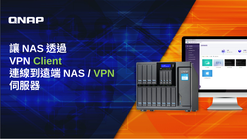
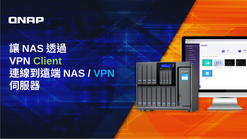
VPN colour: light green -> light blue (104, 73)
